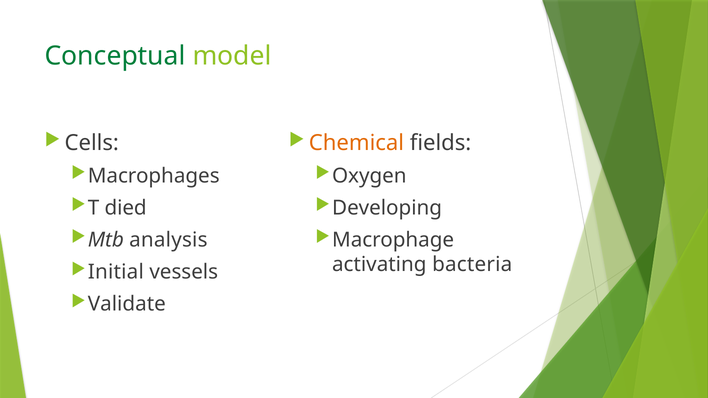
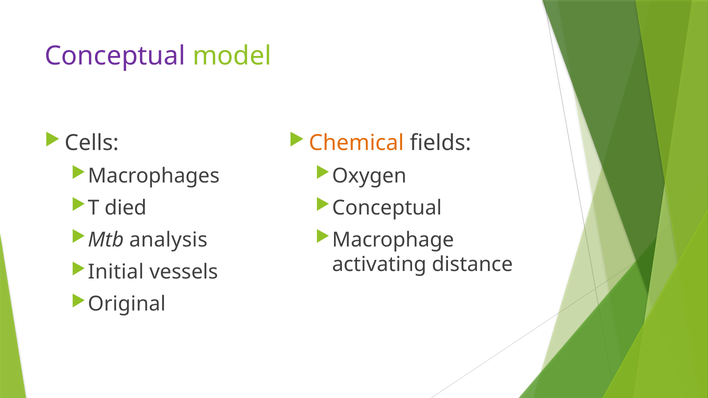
Conceptual colour: green -> purple (115, 56)
Developing: Developing -> Conceptual (387, 208)
bacteria: bacteria -> distance (472, 265)
Validate: Validate -> Original (127, 304)
